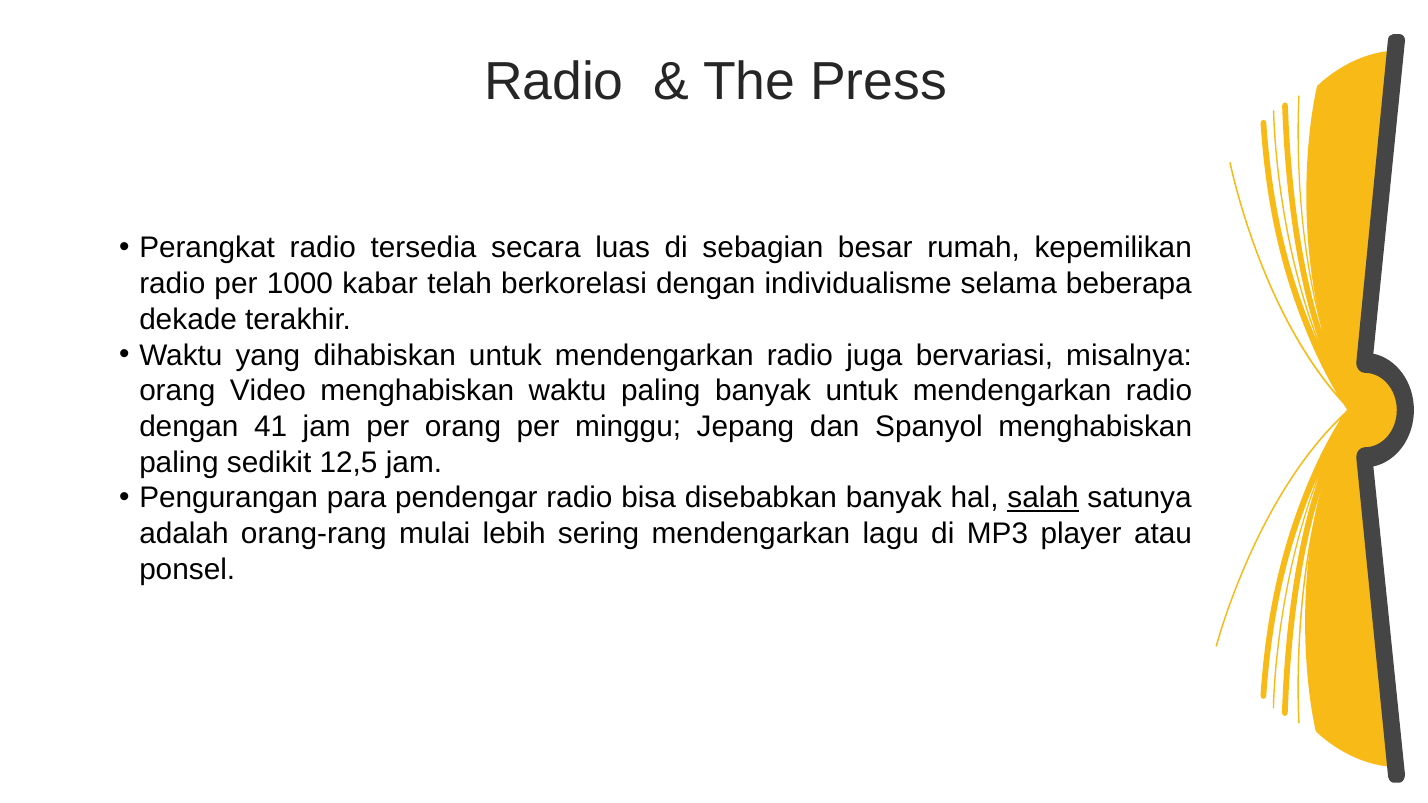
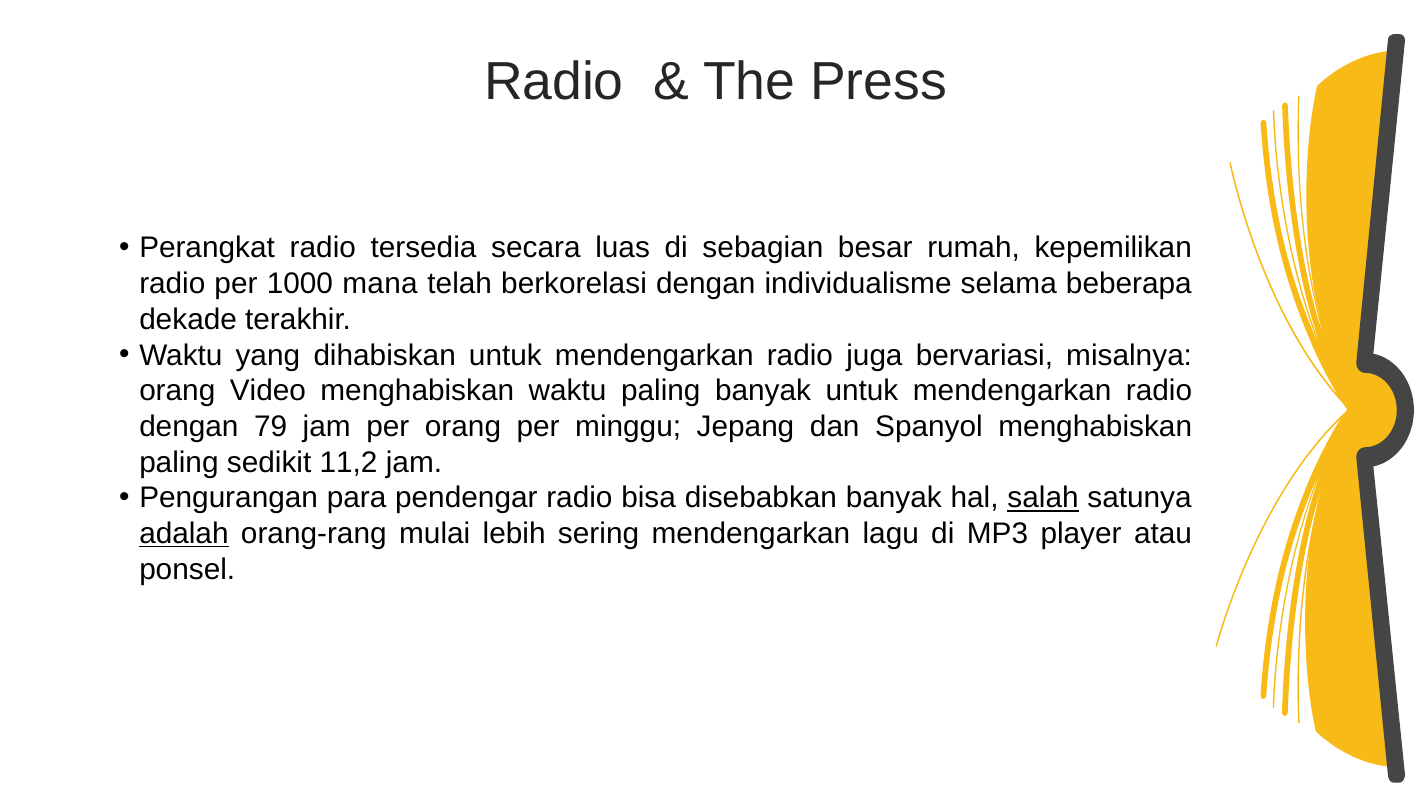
kabar: kabar -> mana (380, 284)
41: 41 -> 79 (271, 427)
12,5: 12,5 -> 11,2 (349, 463)
adalah underline: none -> present (184, 534)
